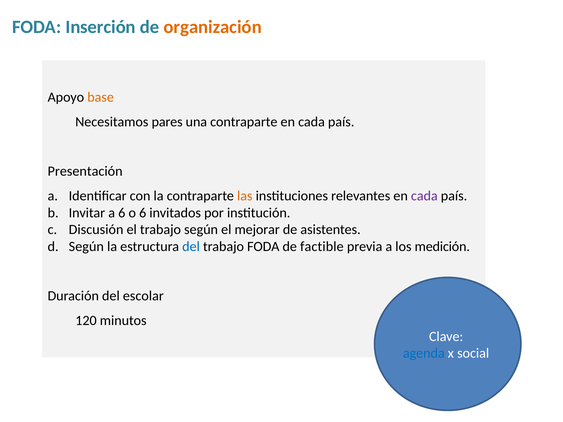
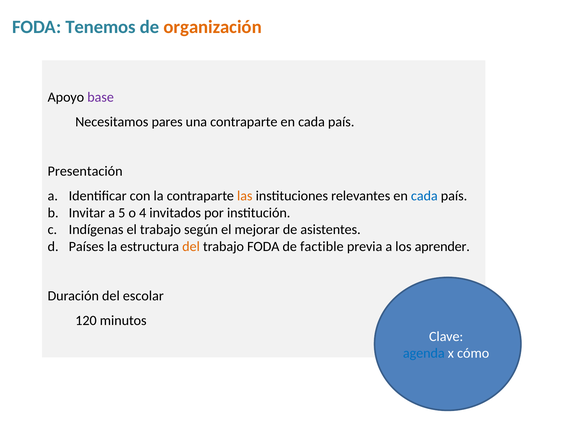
Inserción: Inserción -> Tenemos (101, 27)
base colour: orange -> purple (101, 97)
cada colour: purple -> blue (424, 196)
a 6: 6 -> 5 (122, 213)
o 6: 6 -> 4 (143, 213)
Discusión: Discusión -> Indígenas (96, 230)
Según: Según -> Países (86, 247)
del colour: blue -> orange (191, 247)
medición: medición -> aprender (442, 247)
social: social -> cómo (473, 354)
